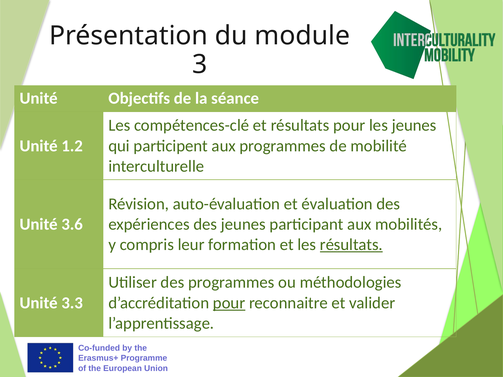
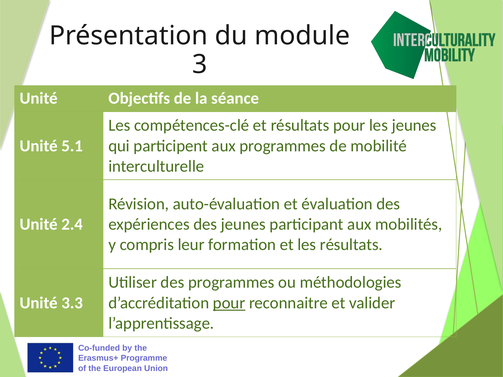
1.2: 1.2 -> 5.1 (72, 146)
3.6: 3.6 -> 2.4 (72, 224)
résultats underline: present -> none (351, 245)
